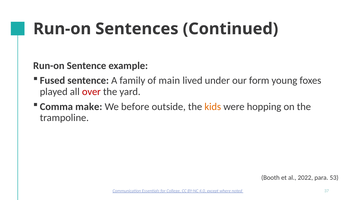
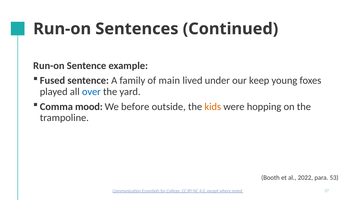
form: form -> keep (259, 81)
over colour: red -> blue (91, 92)
make: make -> mood (89, 107)
